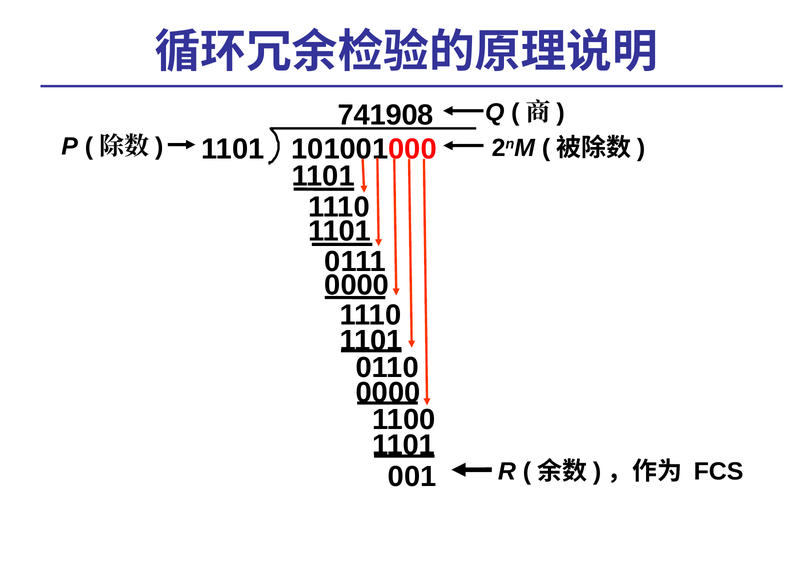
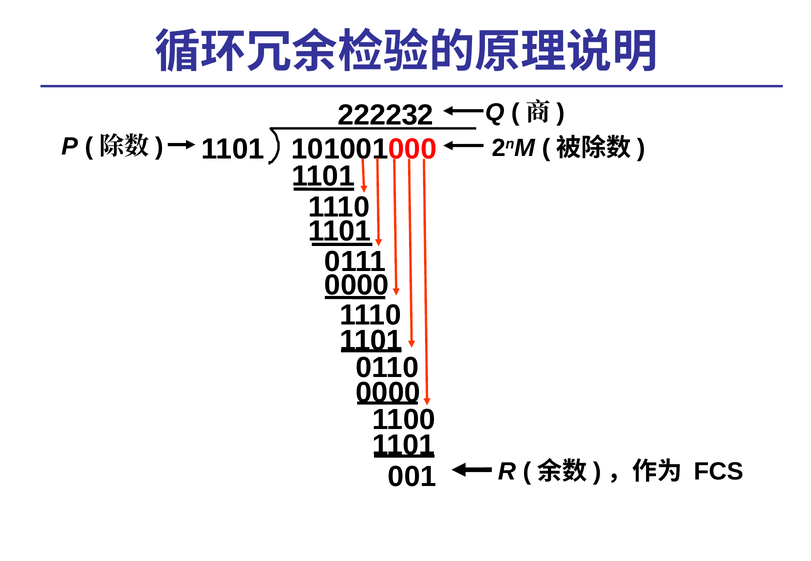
741908: 741908 -> 222232 (386, 115)
